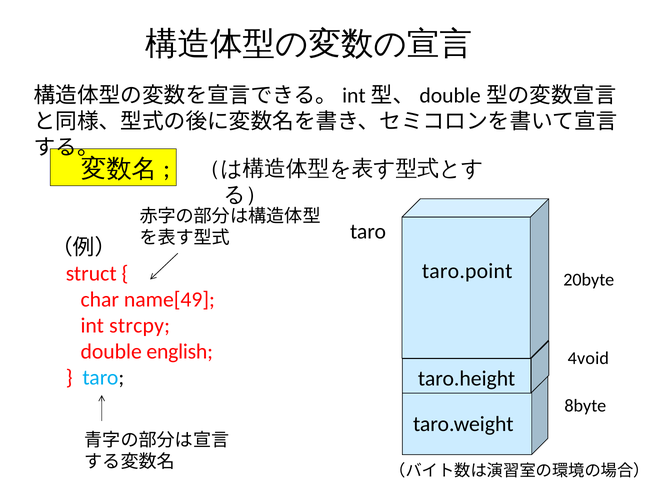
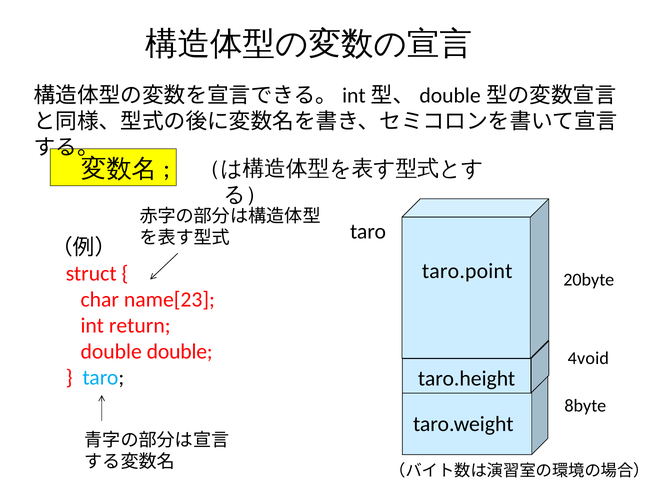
name[49: name[49 -> name[23 (169, 300)
strcpy: strcpy -> return (140, 326)
double english: english -> double (180, 352)
